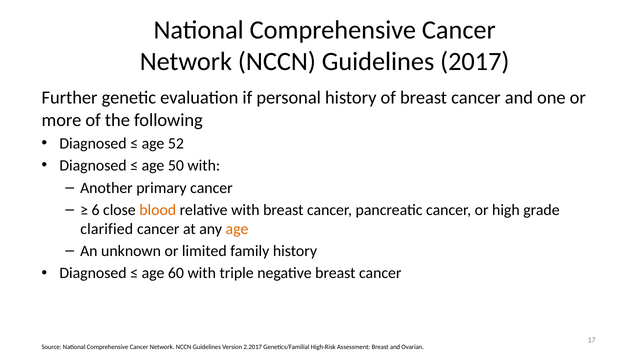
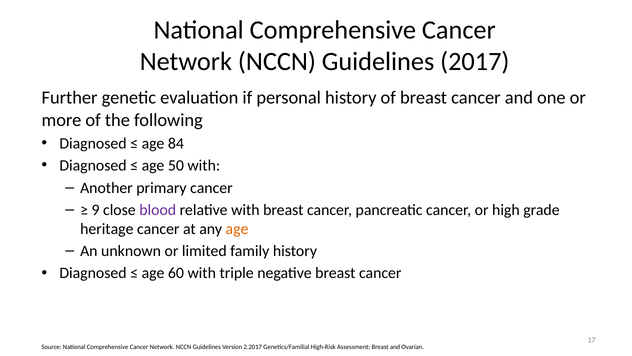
52: 52 -> 84 (176, 143)
6: 6 -> 9 (96, 210)
blood colour: orange -> purple (158, 210)
clarified: clarified -> heritage (107, 229)
